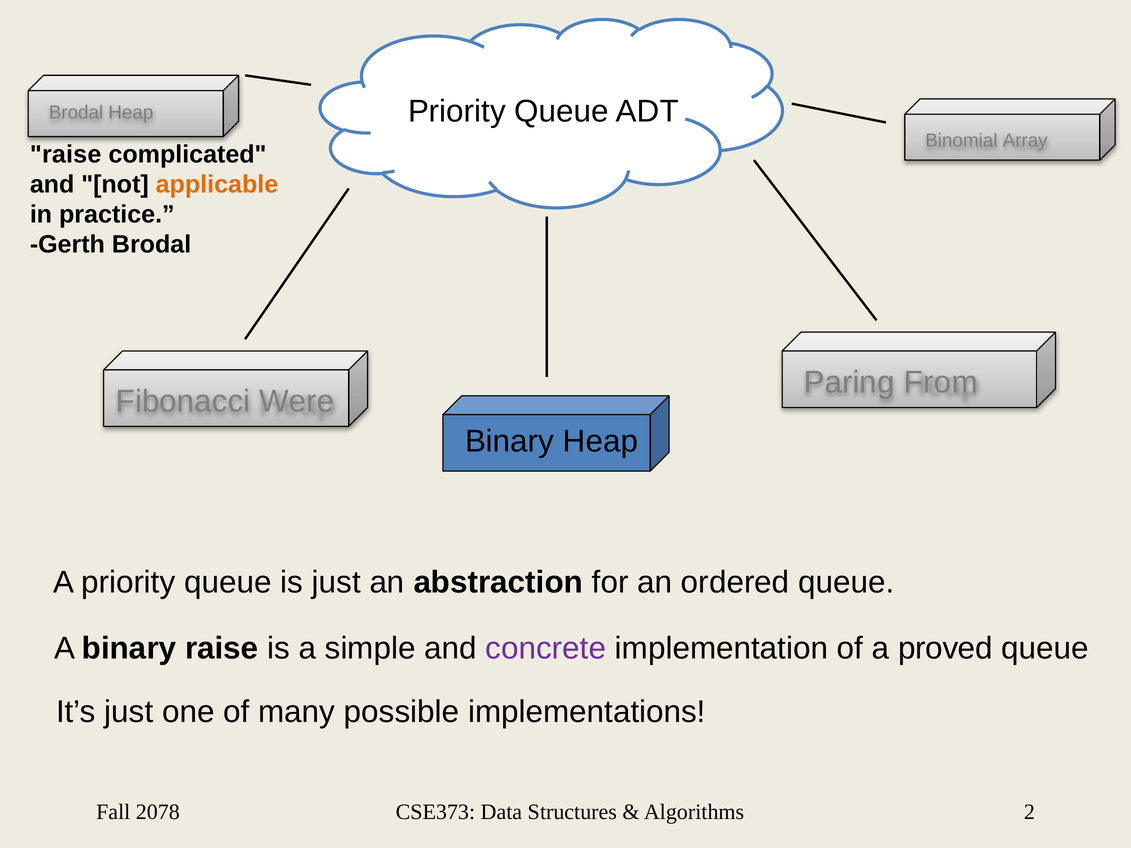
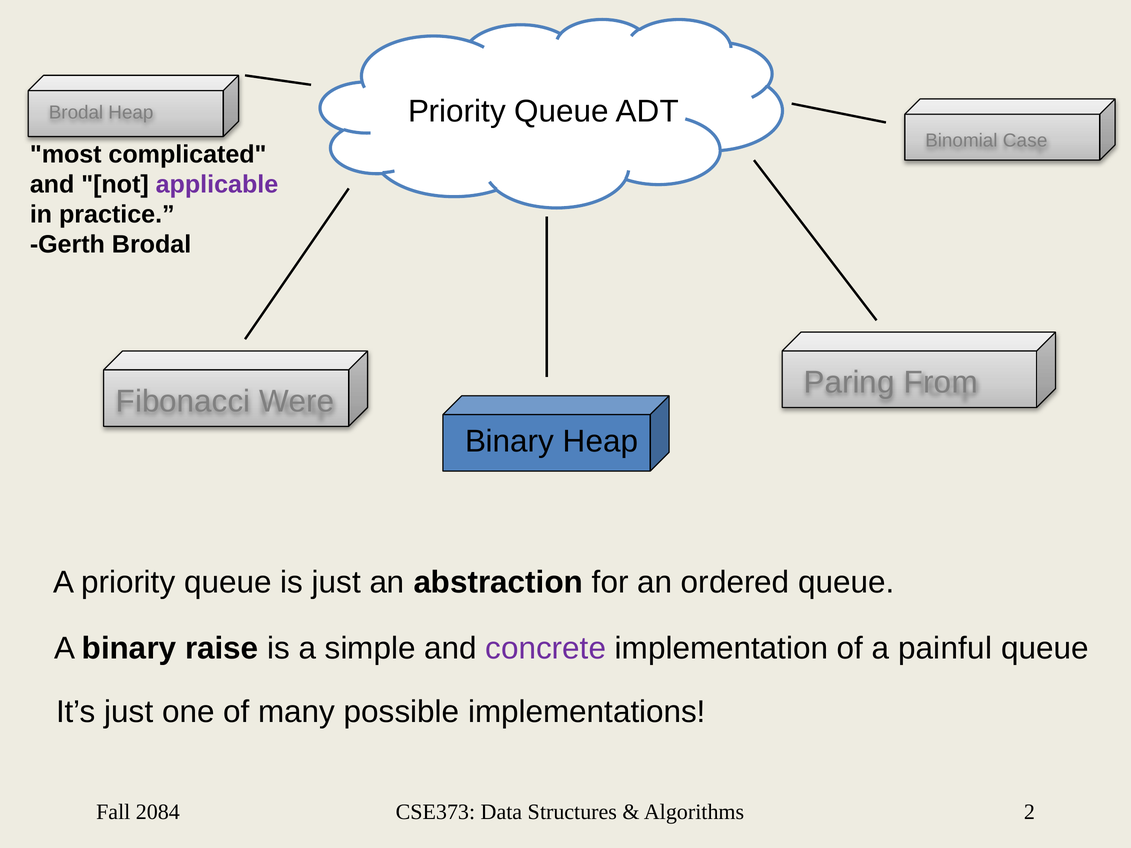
Array: Array -> Case (1025, 141)
raise: raise -> most (66, 154)
applicable colour: orange -> purple (217, 184)
proved: proved -> painful (945, 649)
2078: 2078 -> 2084 (158, 812)
